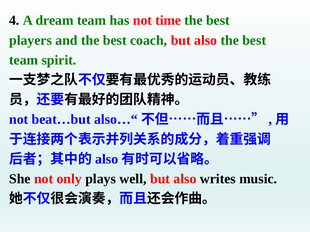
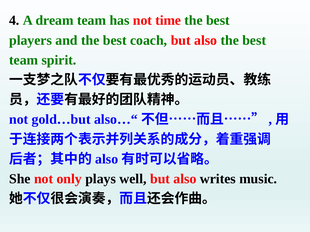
beat…but: beat…but -> gold…but (61, 120)
